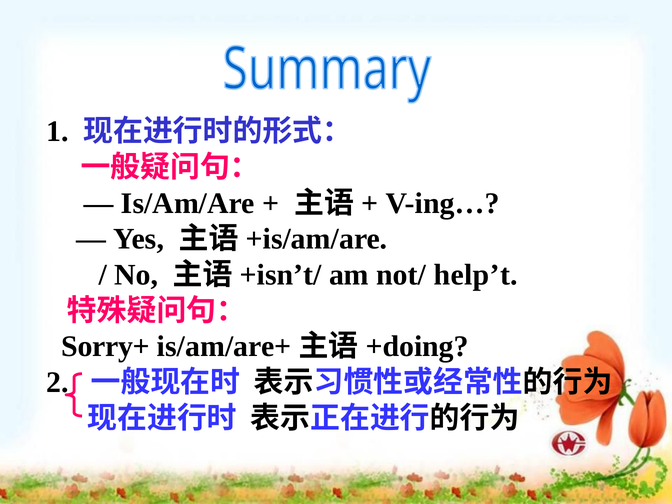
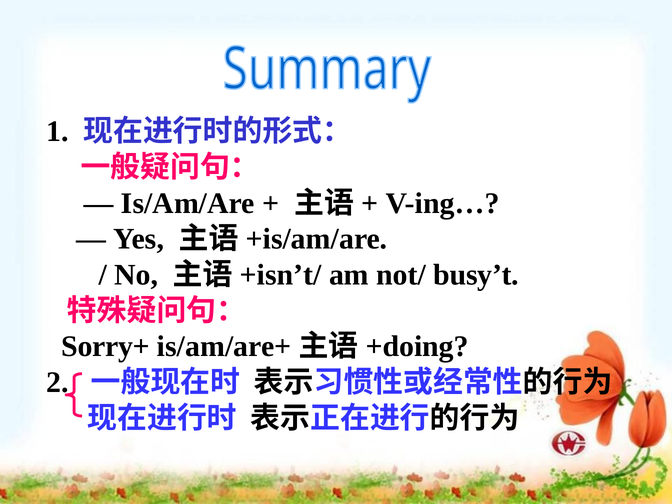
help’t: help’t -> busy’t (476, 275)
